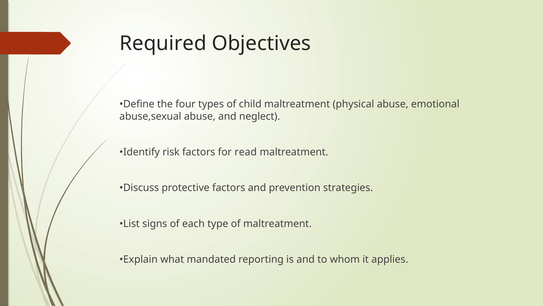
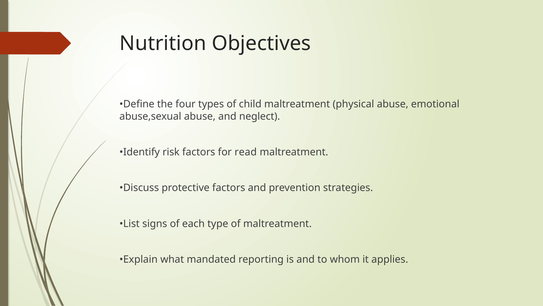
Required: Required -> Nutrition (163, 43)
